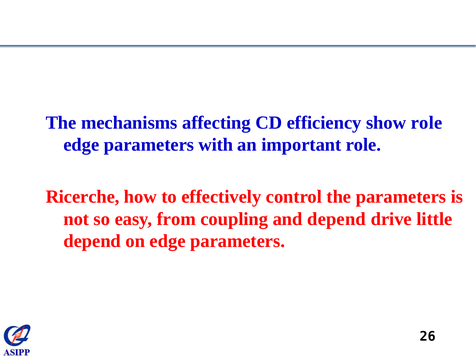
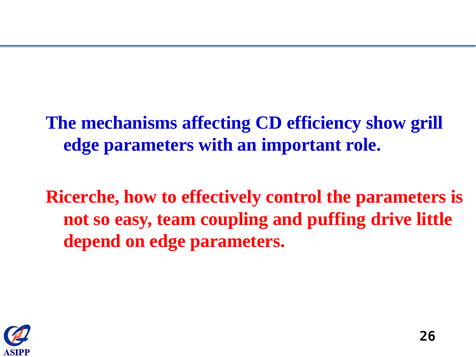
show role: role -> grill (427, 123)
from: from -> team (176, 219)
and depend: depend -> puffing (337, 219)
